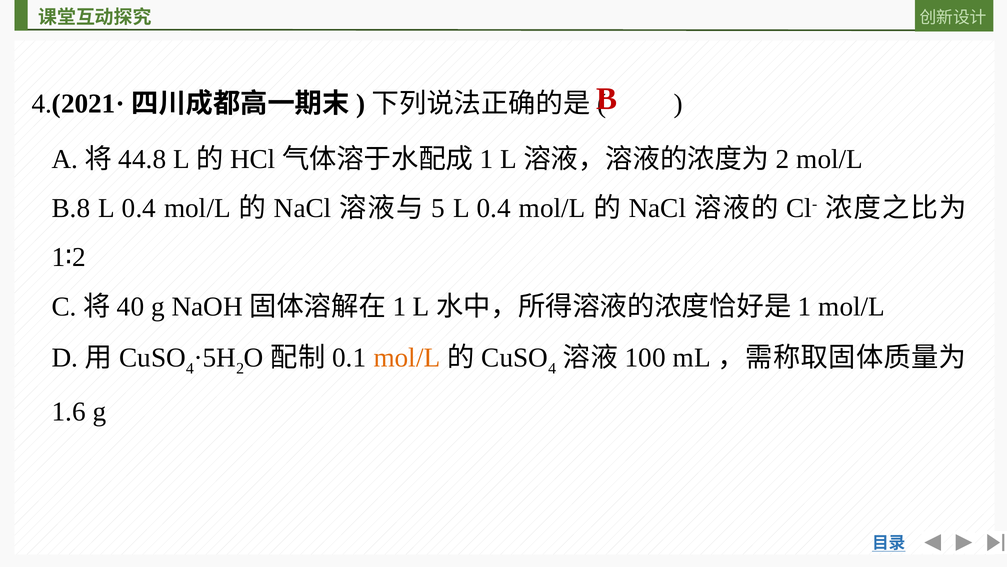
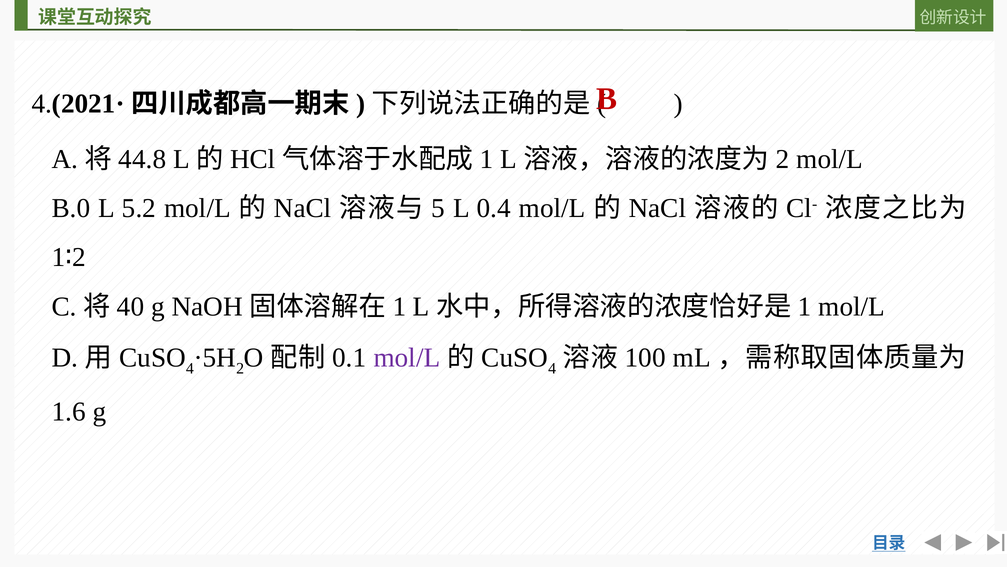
B.8: B.8 -> B.0 (71, 208)
0.4: 0.4 -> 5.2 (139, 208)
mol/L colour: orange -> purple (407, 358)
